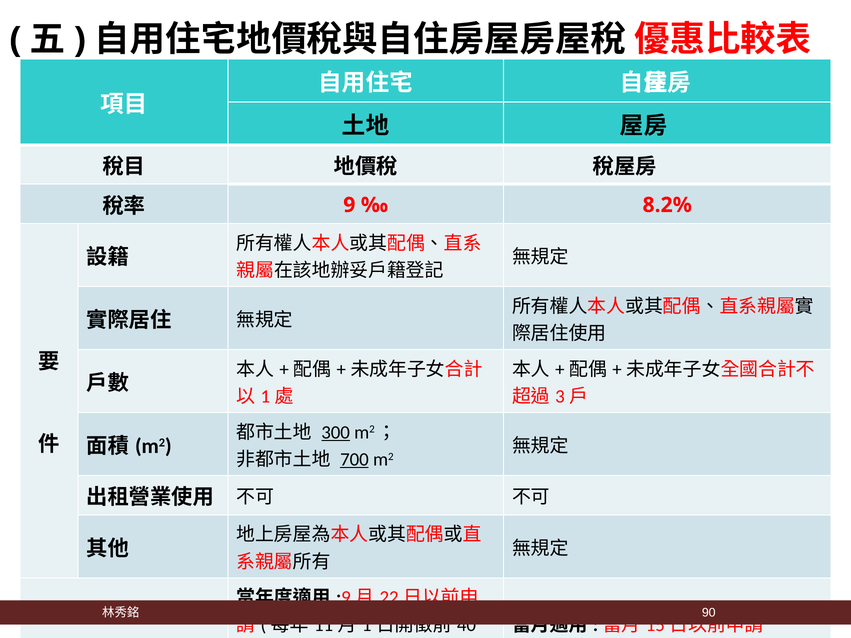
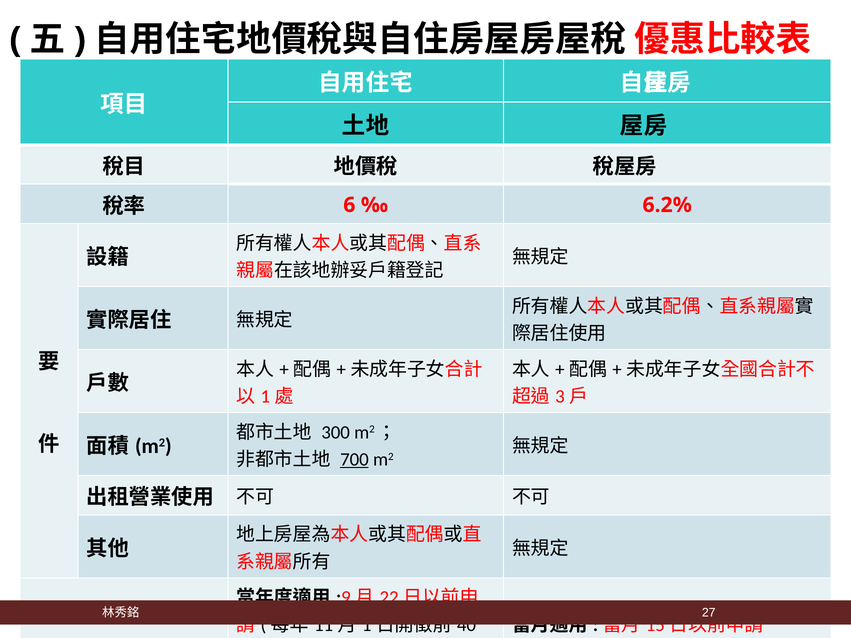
9: 9 -> 6 (349, 205)
8.2%: 8.2% -> 6.2% (667, 205)
300 underline: present -> none (336, 432)
90: 90 -> 27 (709, 613)
